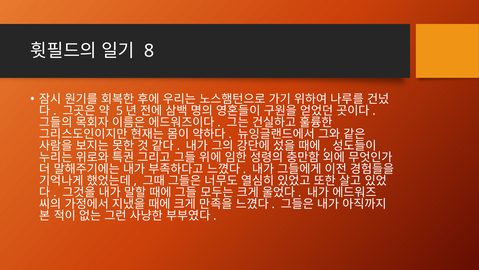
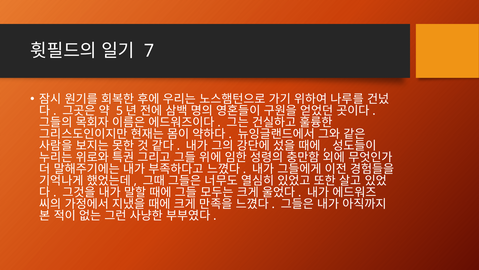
8: 8 -> 7 (149, 51)
